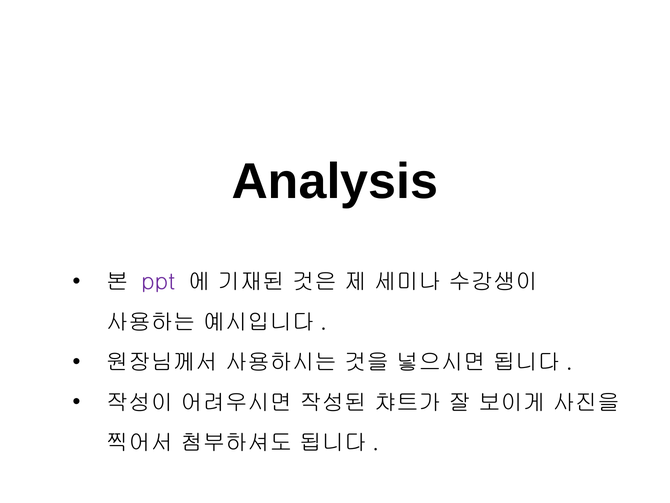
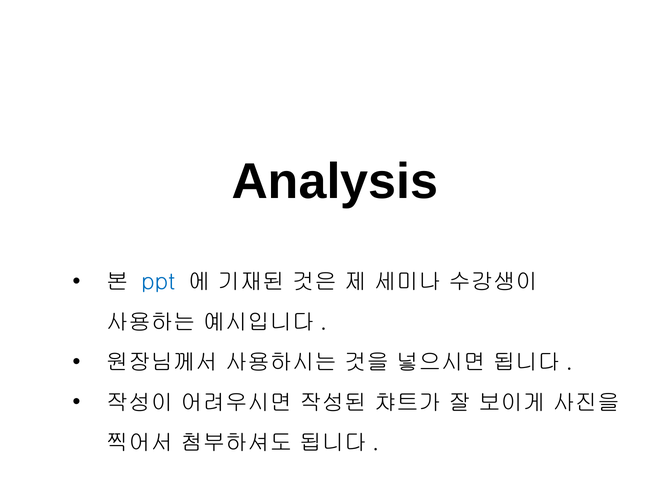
ppt colour: purple -> blue (158, 282)
